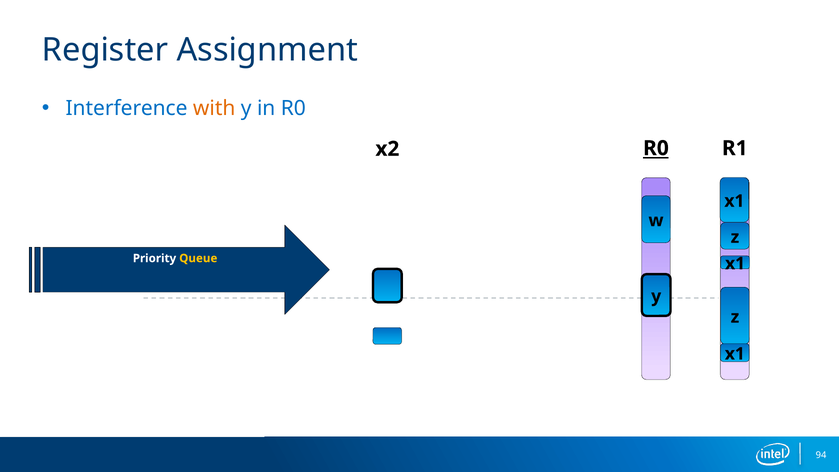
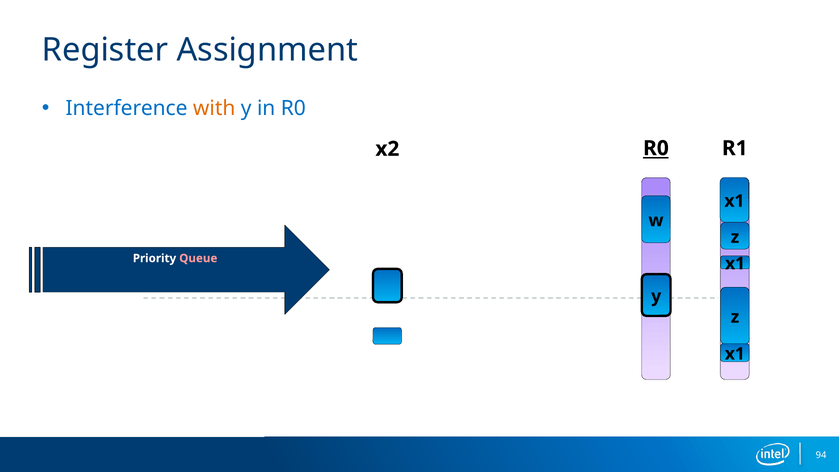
Queue colour: yellow -> pink (198, 258)
